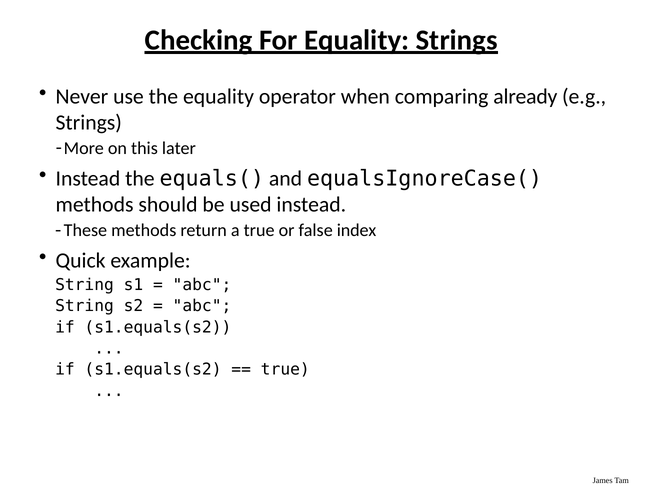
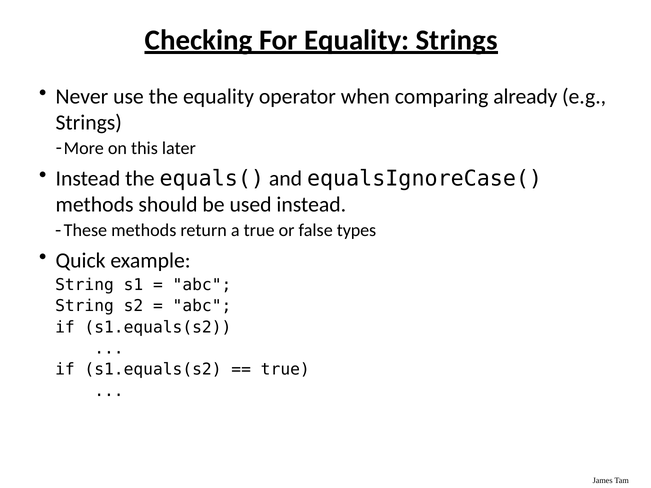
index: index -> types (357, 230)
